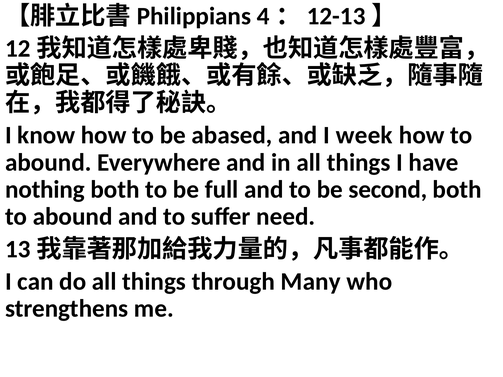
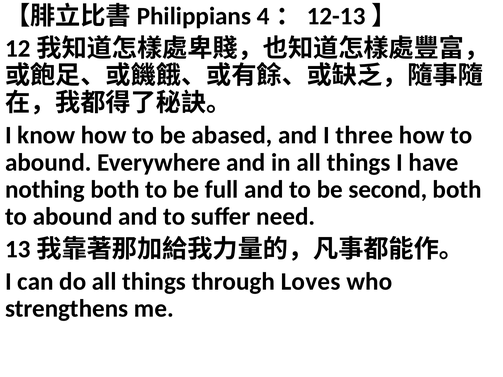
week: week -> three (364, 135)
Many: Many -> Loves (311, 282)
